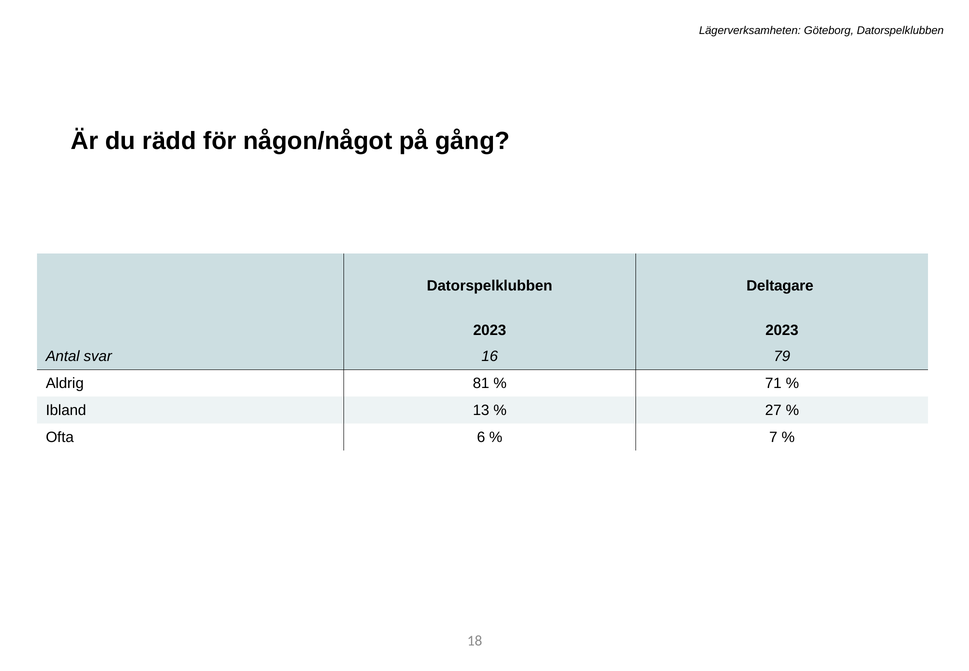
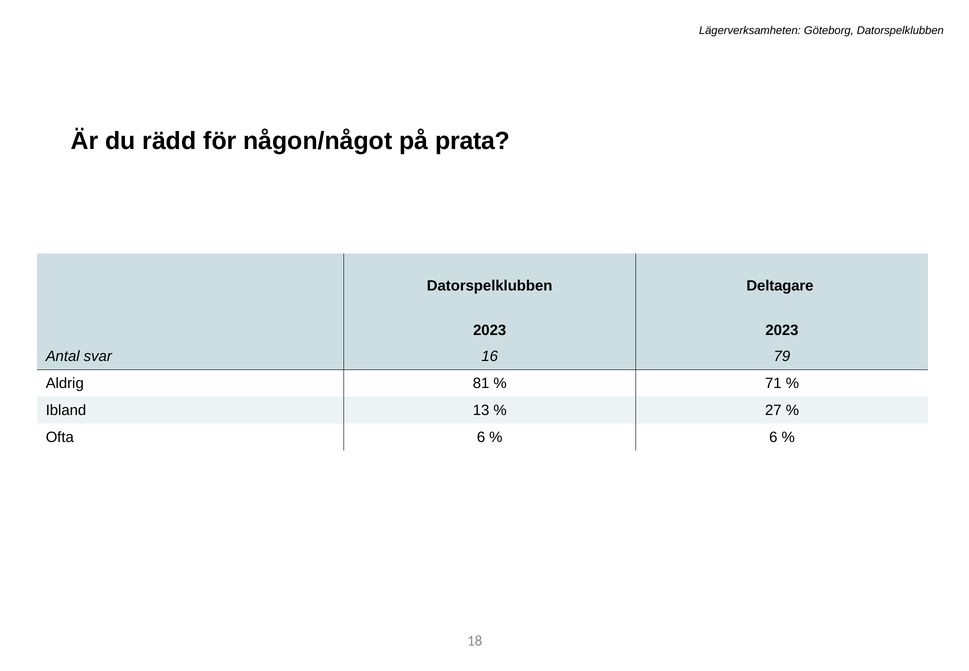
gång: gång -> prata (473, 141)
7: 7 -> 6 (773, 437)
